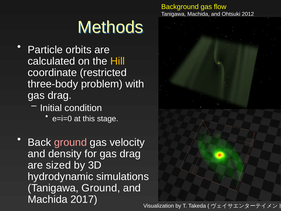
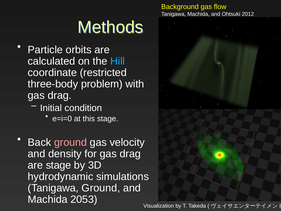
Hill colour: yellow -> light blue (118, 61)
are sized: sized -> stage (59, 165)
2017: 2017 -> 2053 (84, 199)
